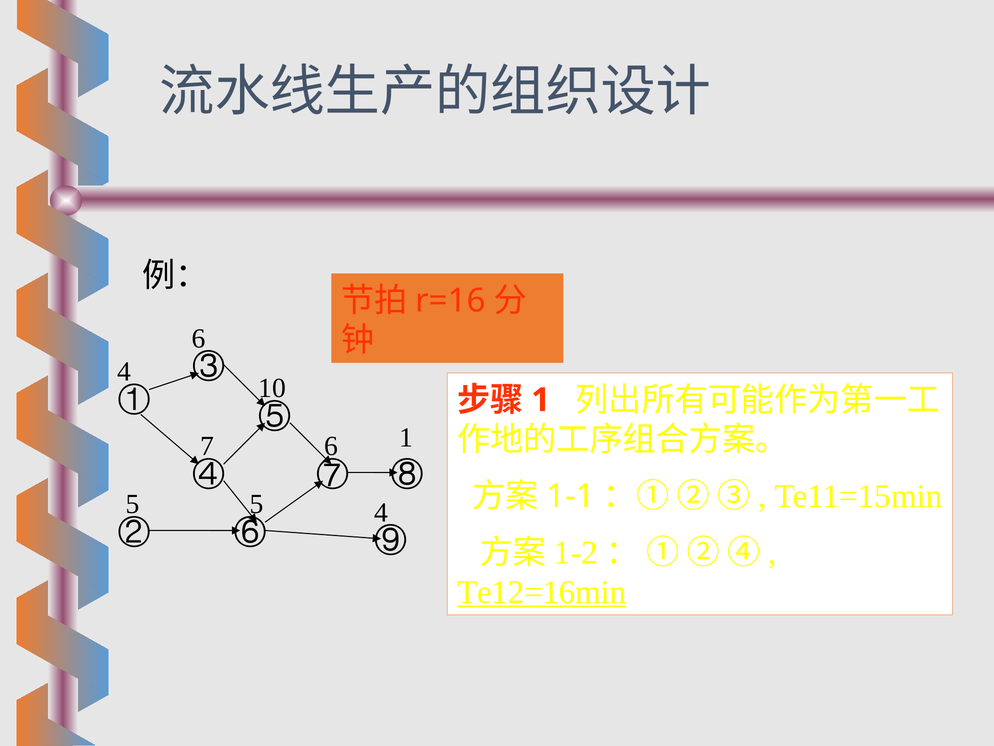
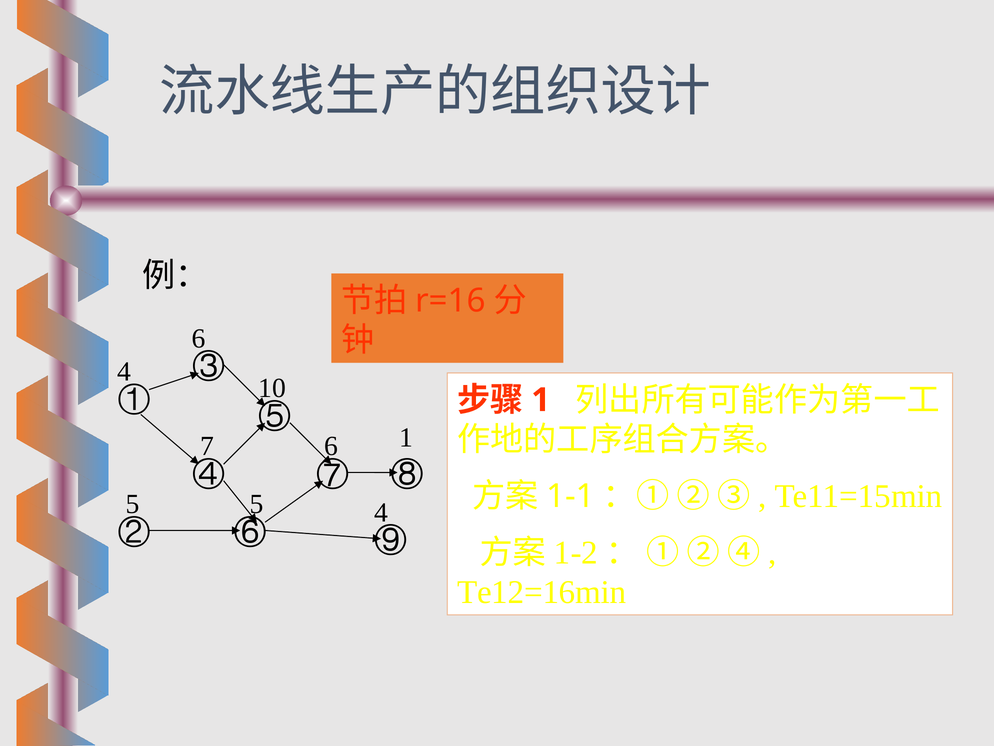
Te12=16min underline: present -> none (542, 592)
